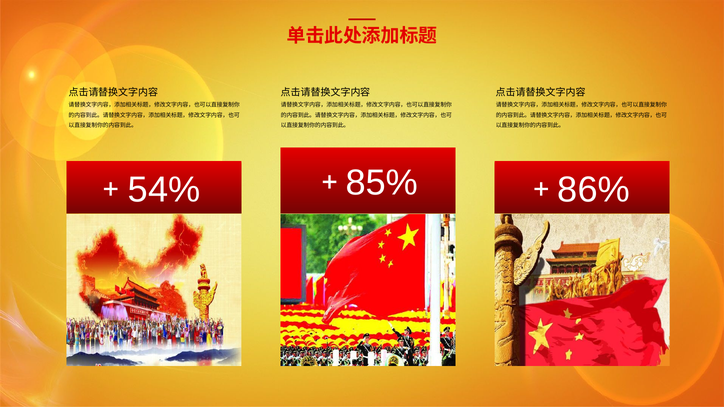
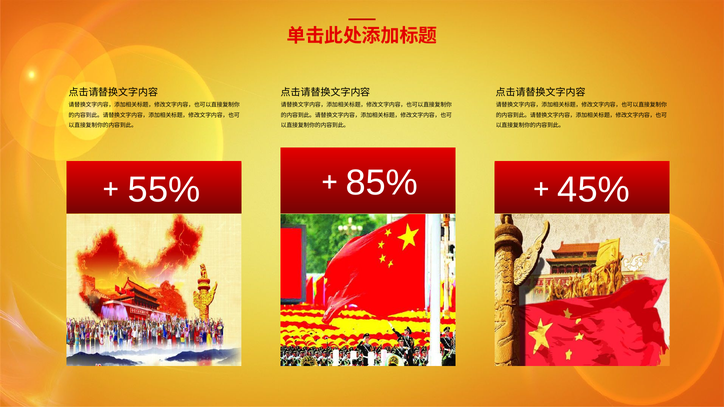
54%: 54% -> 55% (164, 190)
86%: 86% -> 45% (594, 190)
